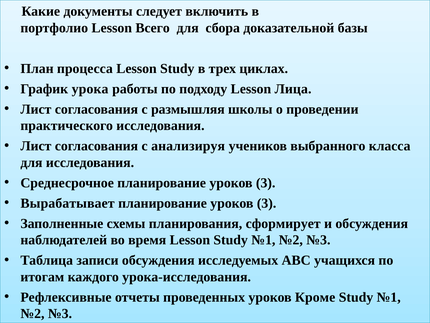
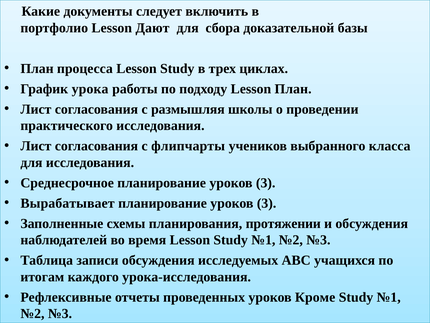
Всего: Всего -> Дают (153, 28)
Lesson Лица: Лица -> План (293, 89)
анализируя: анализируя -> флипчарты (188, 146)
сформирует: сформирует -> протяжении (283, 223)
